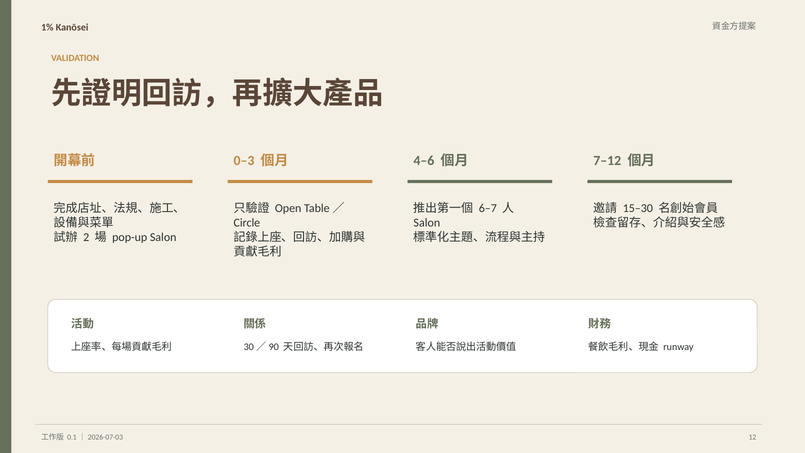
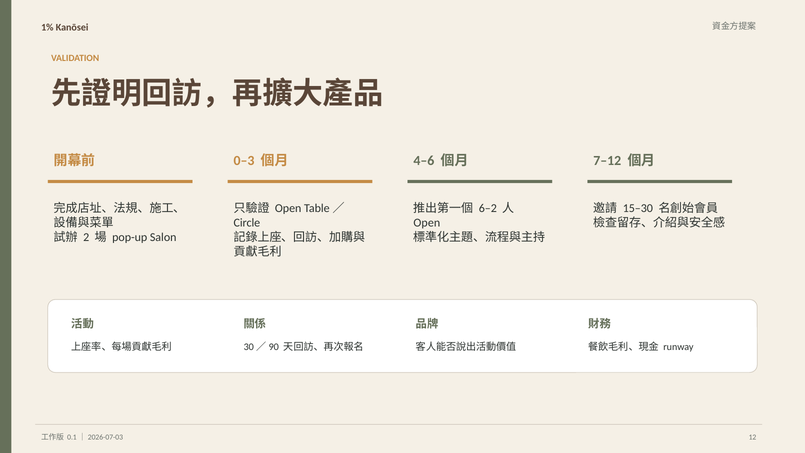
6–7: 6–7 -> 6–2 (488, 208)
Salon: Salon -> Open (427, 223)
